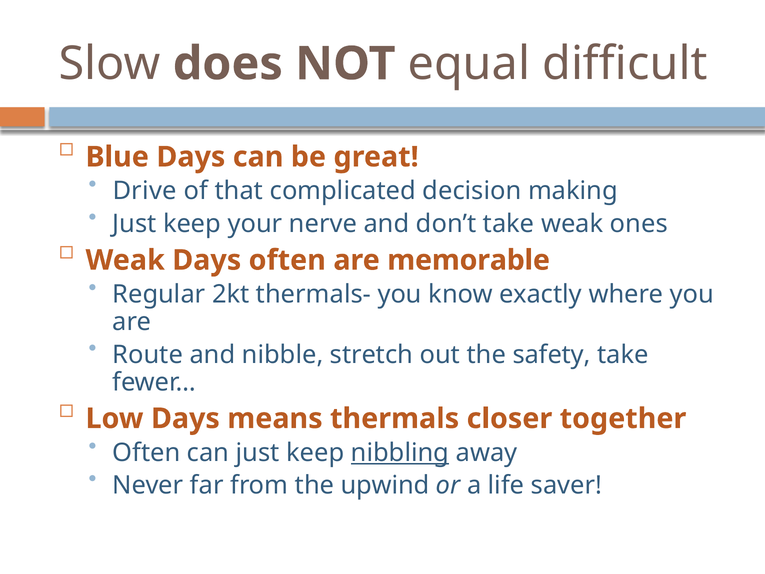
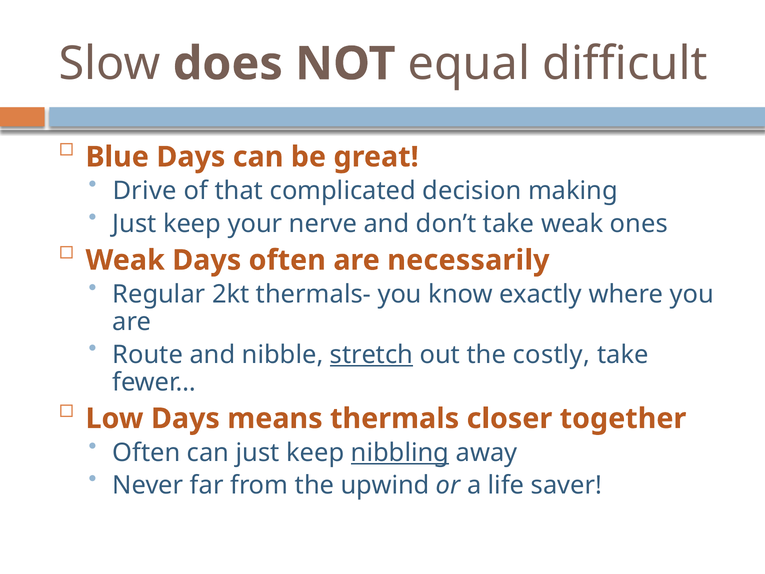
memorable: memorable -> necessarily (468, 260)
stretch underline: none -> present (372, 355)
safety: safety -> costly (551, 355)
